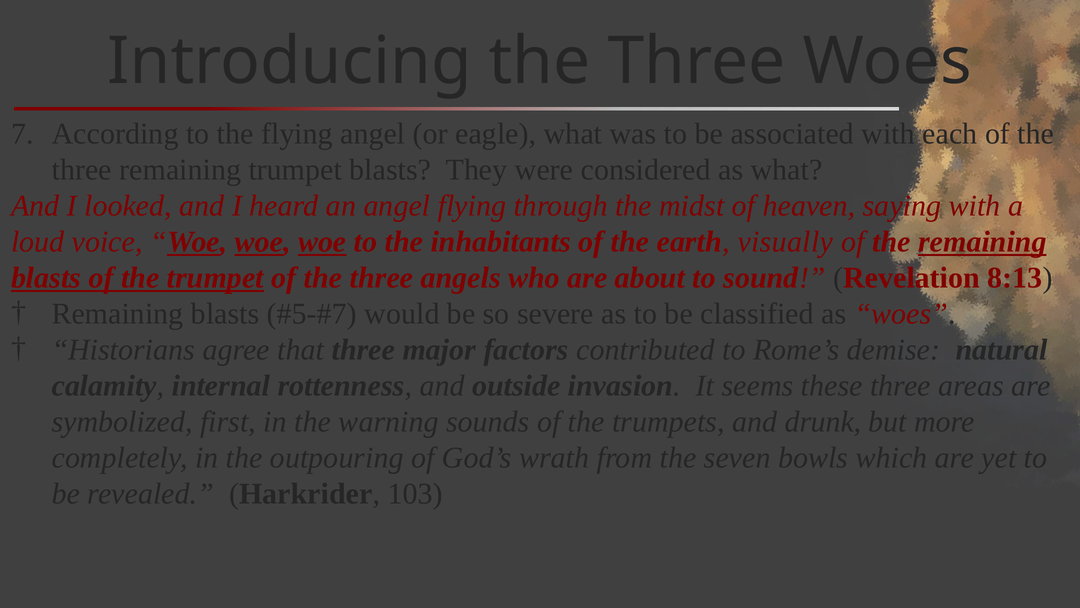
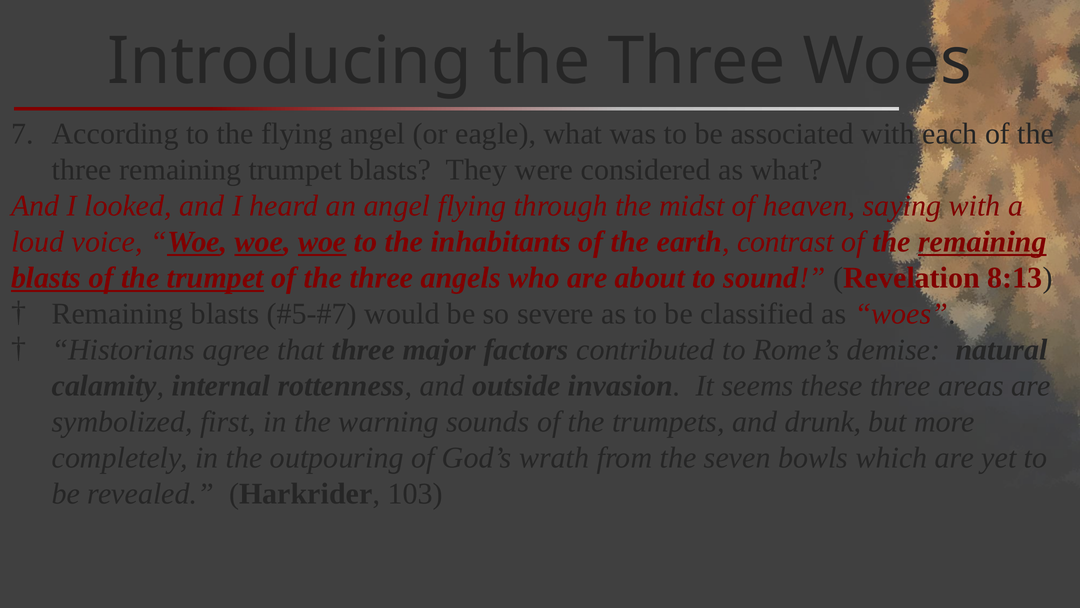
visually: visually -> contrast (786, 242)
